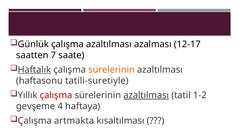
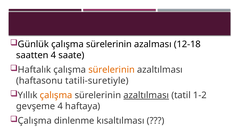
Günlük çalışma azaltılması: azaltılması -> sürelerinin (109, 44)
12-17: 12-17 -> 12-18 (187, 44)
saatten 7: 7 -> 4 (53, 55)
Haftalık underline: present -> none (34, 70)
çalışma colour: red -> orange (56, 96)
artmakta: artmakta -> dinlenme (74, 121)
